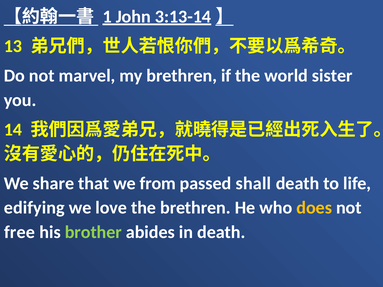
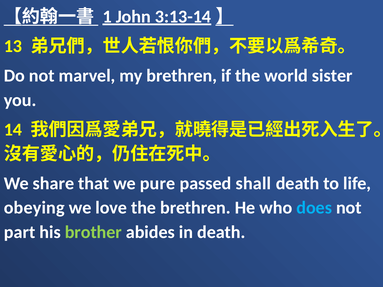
from: from -> pure (158, 184)
edifying: edifying -> obeying (34, 208)
does colour: yellow -> light blue (314, 208)
free: free -> part (20, 232)
